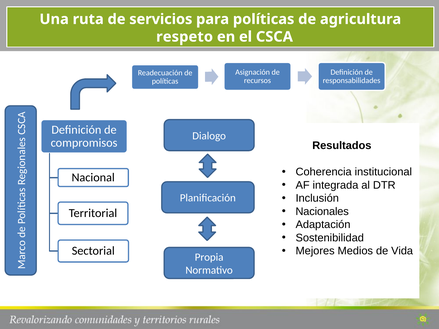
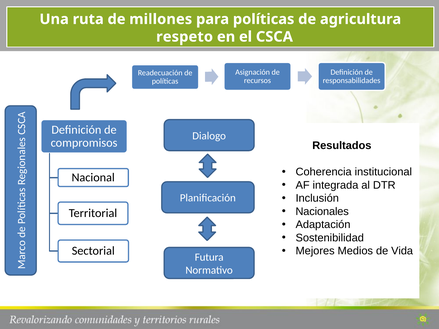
servicios: servicios -> millones (161, 19)
Propia: Propia -> Futura (209, 257)
